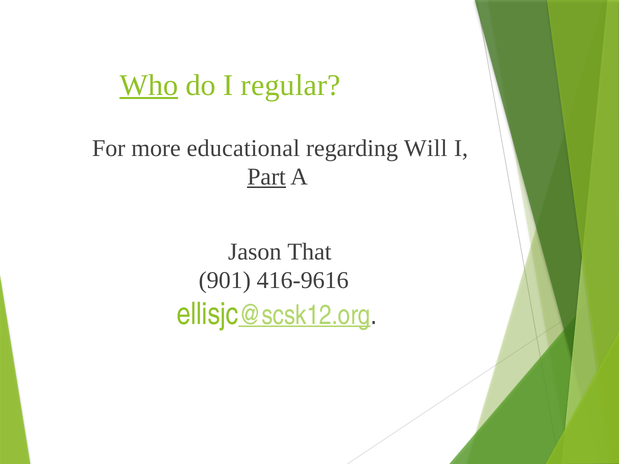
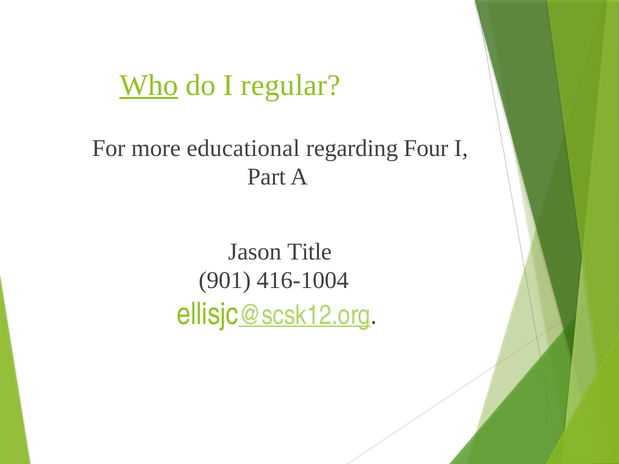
Will: Will -> Four (426, 148)
Part underline: present -> none (266, 177)
That: That -> Title (310, 252)
416-9616: 416-9616 -> 416-1004 (303, 281)
